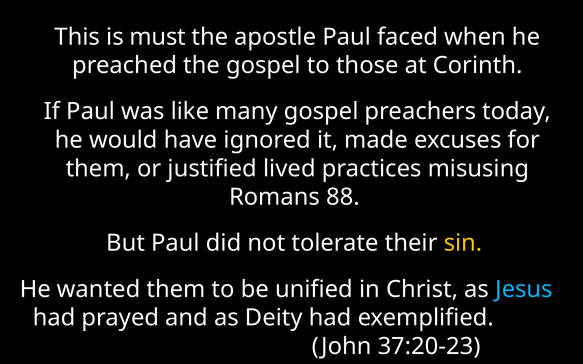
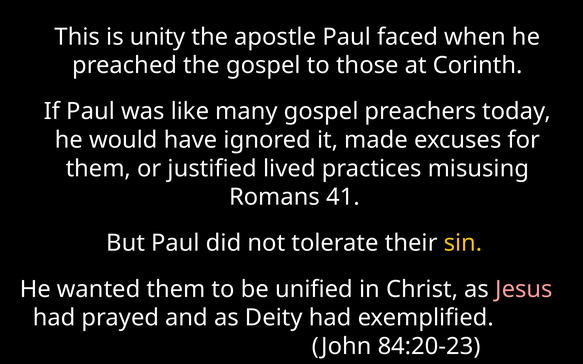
must: must -> unity (158, 37)
88: 88 -> 41 (343, 197)
Jesus colour: light blue -> pink (524, 290)
37:20-23: 37:20-23 -> 84:20-23 (429, 347)
